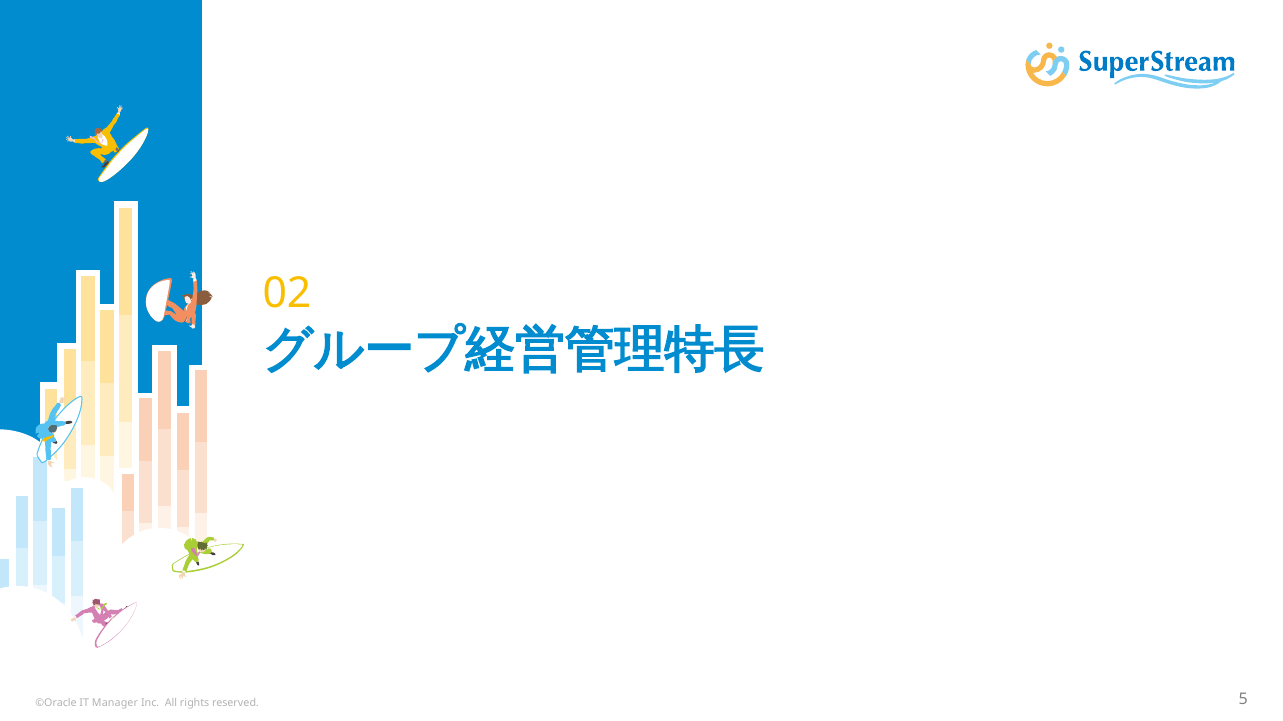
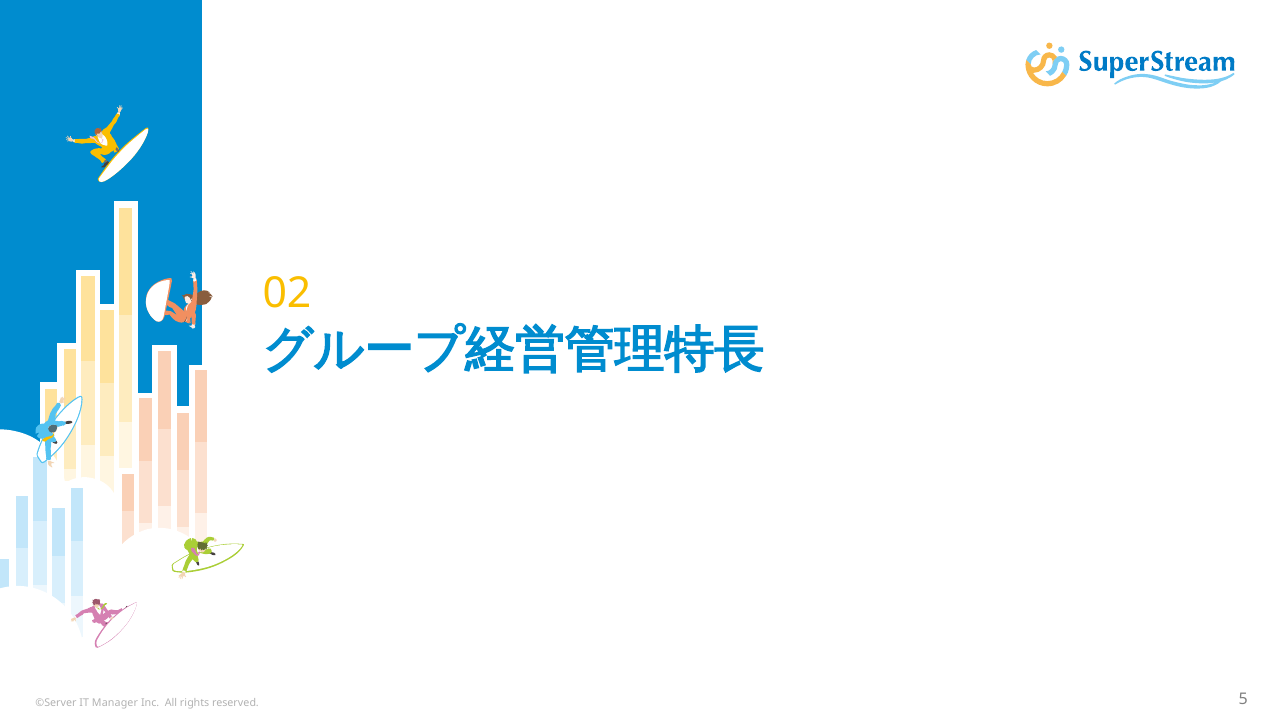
©Oracle: ©Oracle -> ©Server (56, 704)
